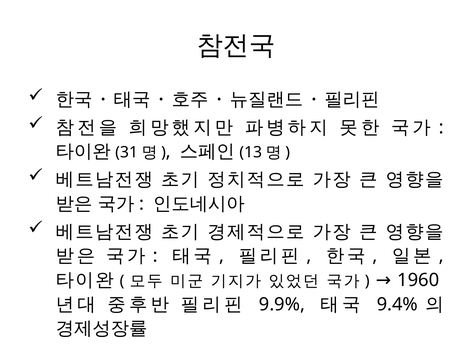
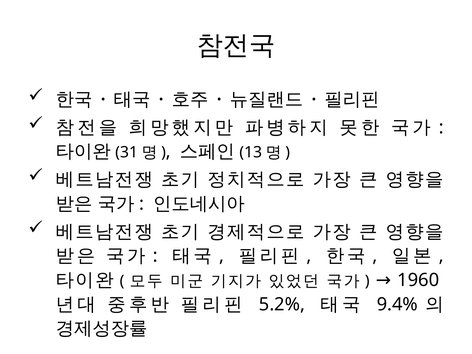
9.9%: 9.9% -> 5.2% (282, 304)
